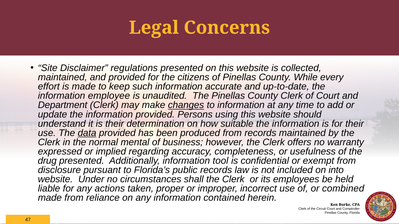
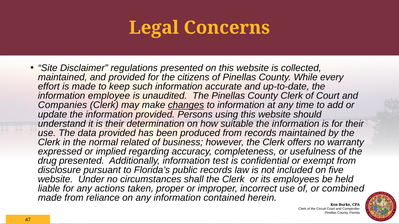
Department: Department -> Companies (63, 105)
data underline: present -> none (87, 133)
mental: mental -> related (135, 142)
tool: tool -> test (221, 161)
into: into -> five (336, 170)
